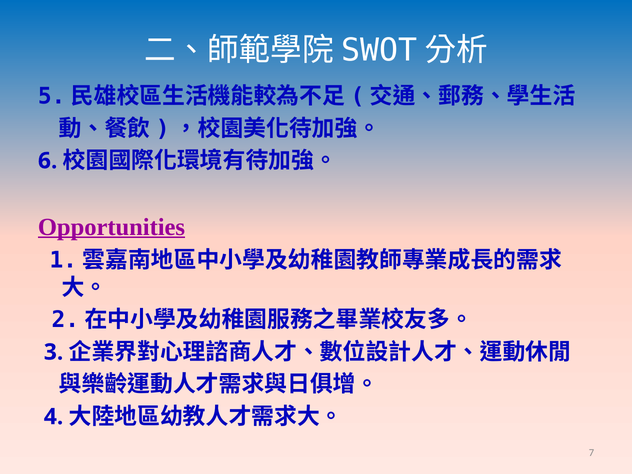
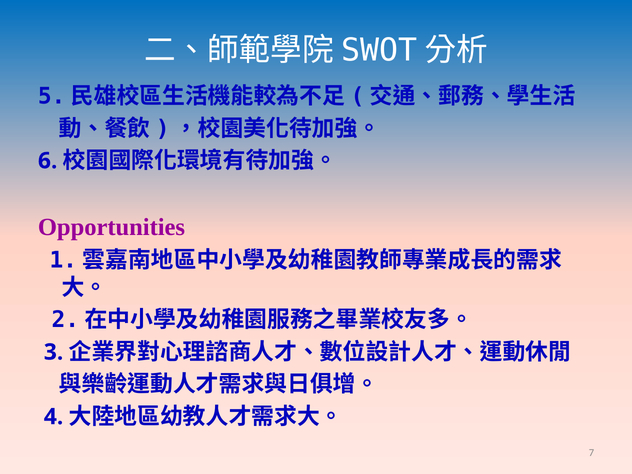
Opportunities underline: present -> none (111, 227)
